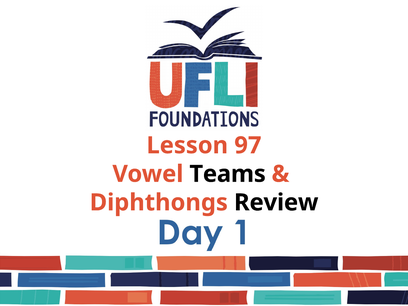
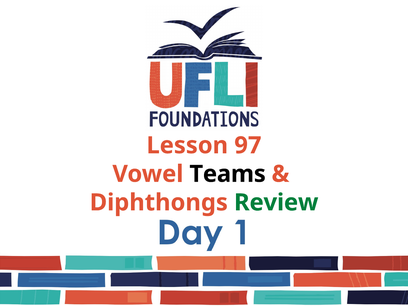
Review colour: black -> green (276, 203)
